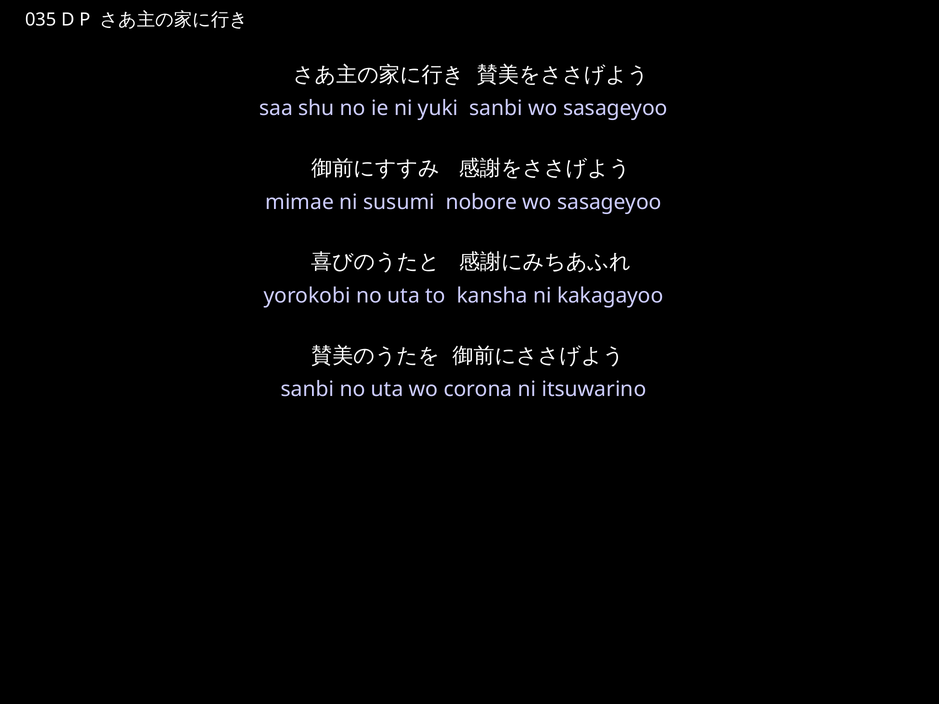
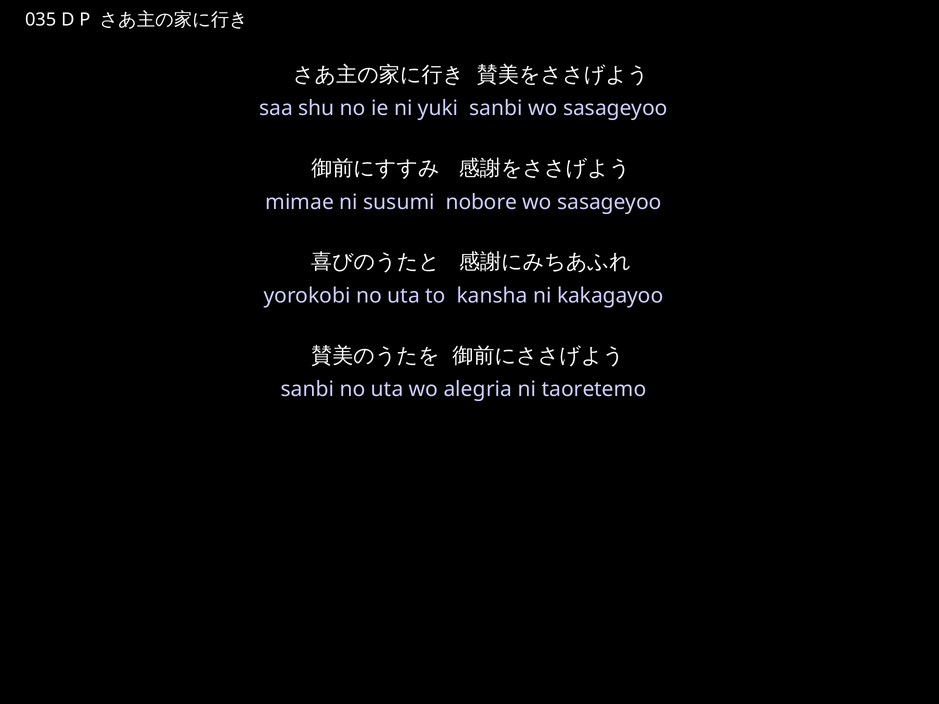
corona: corona -> alegria (478, 390)
itsuwarino: itsuwarino -> taoretemo (594, 390)
